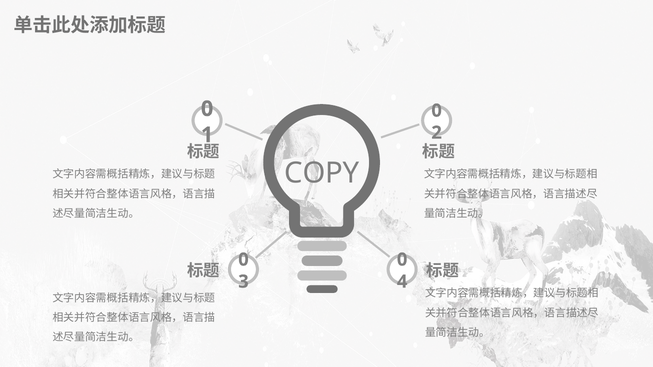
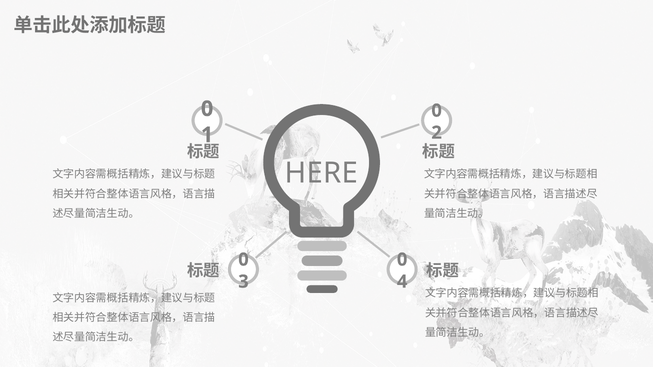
COPY: COPY -> HERE (321, 173)
